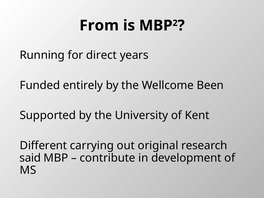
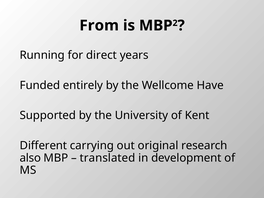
Been: Been -> Have (210, 85)
said: said -> also (30, 158)
contribute: contribute -> translated (108, 158)
